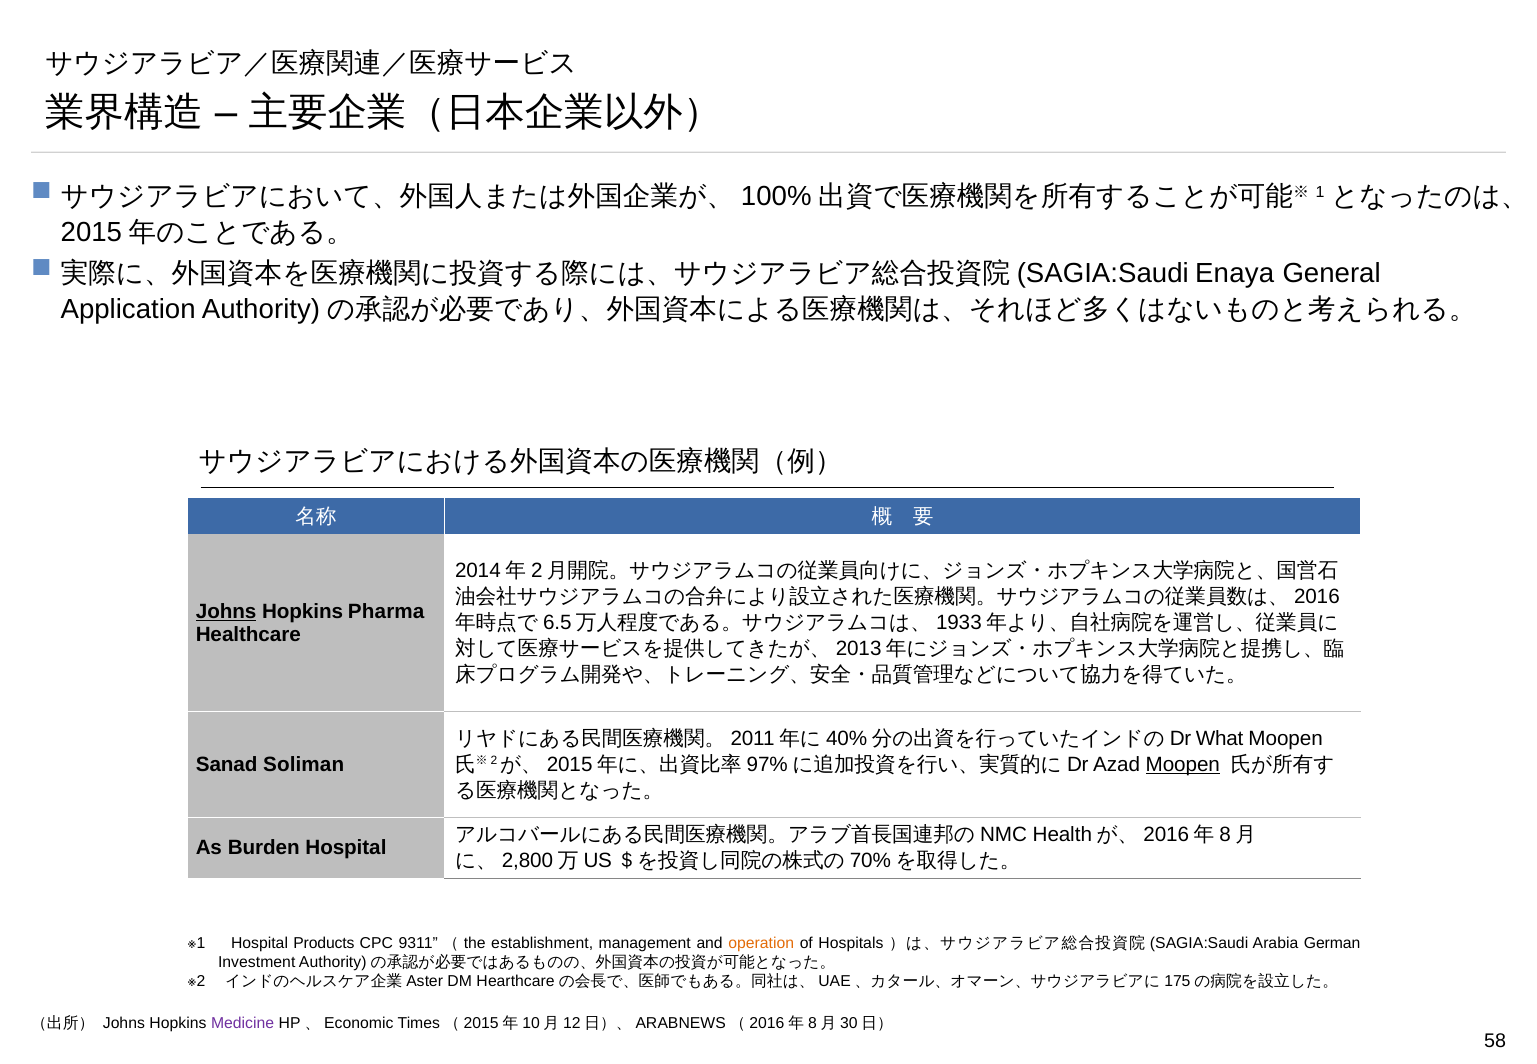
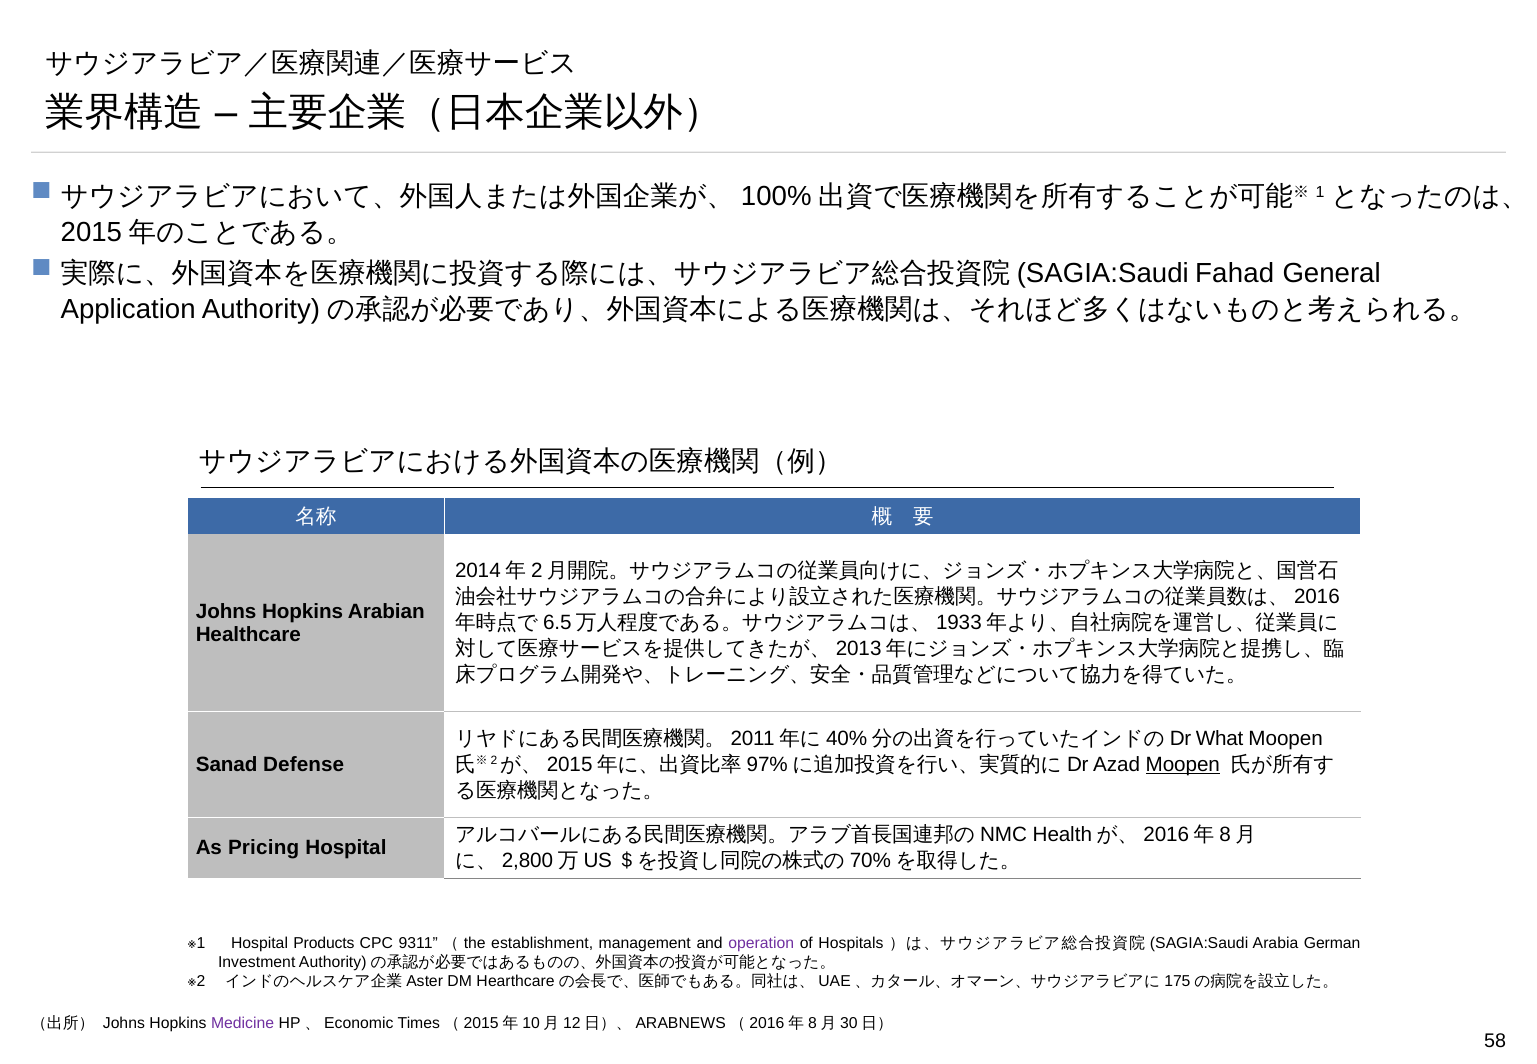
Enaya: Enaya -> Fahad (1235, 273)
Johns underline: present -> none (226, 611)
Pharma: Pharma -> Arabian (386, 611)
Soliman: Soliman -> Defense (304, 765)
Burden: Burden -> Pricing (264, 848)
operation colour: orange -> purple (761, 943)
